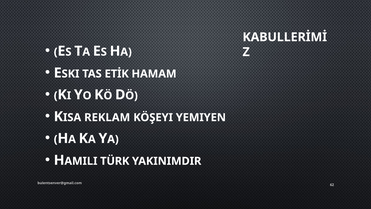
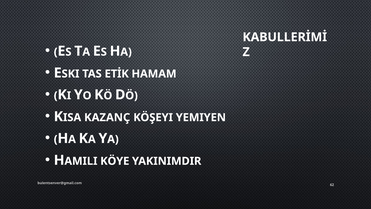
REKLAM: REKLAM -> KAZANÇ (107, 117)
TÜRK: TÜRK -> KÖYE (115, 161)
